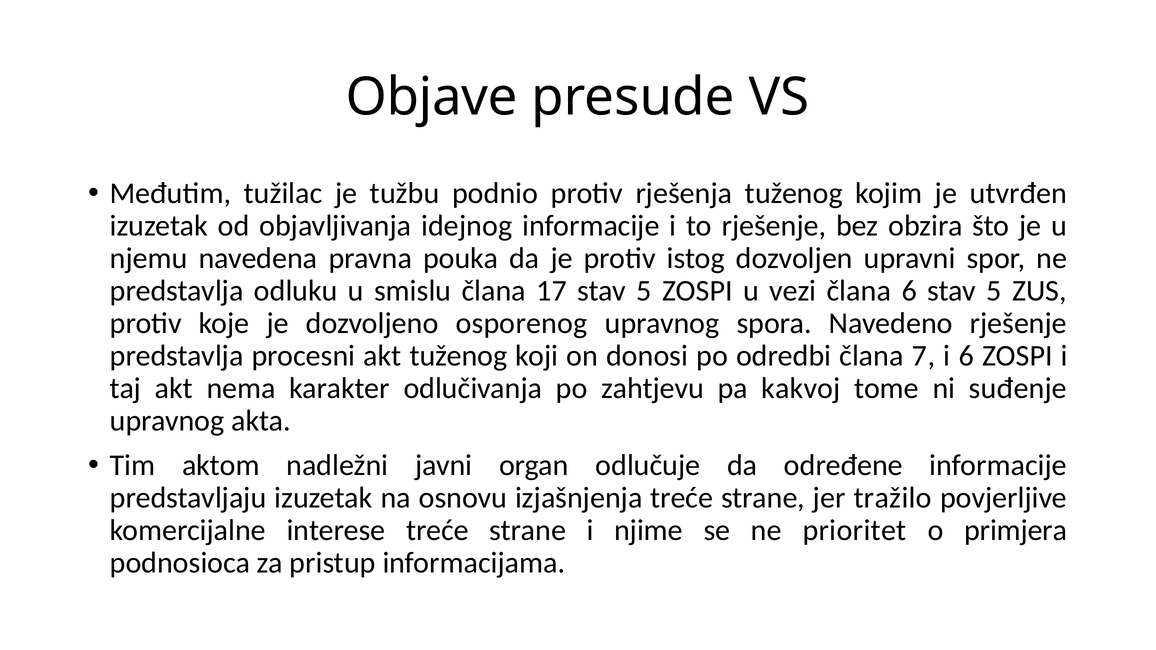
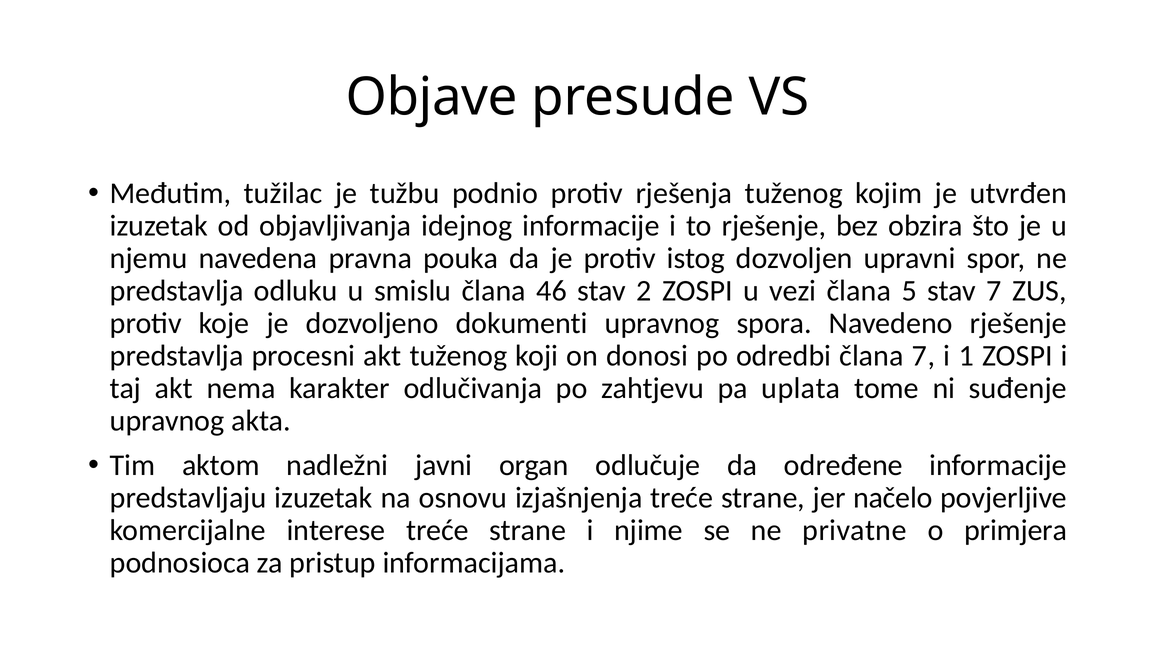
17: 17 -> 46 (552, 291)
5: 5 -> 2 (644, 291)
člana 6: 6 -> 5 (909, 291)
5: 5 -> 7 (994, 291)
osporenog: osporenog -> dokumenti (522, 323)
i 6: 6 -> 1 (966, 356)
kakvoj: kakvoj -> uplata (801, 388)
tražilo: tražilo -> načelo (893, 498)
prioritet: prioritet -> privatne (854, 531)
